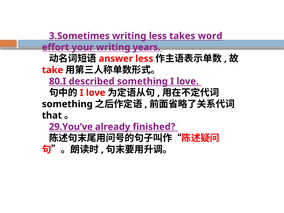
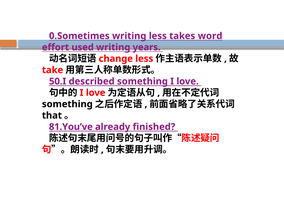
3.Sometimes: 3.Sometimes -> 0.Sometimes (79, 36)
your: your -> used (83, 47)
answer: answer -> change (116, 59)
80.I: 80.I -> 50.I (58, 81)
29.You’ve: 29.You’ve -> 81.You’ve (71, 127)
